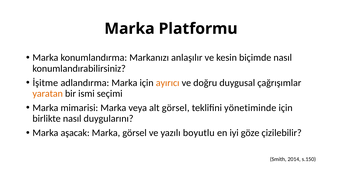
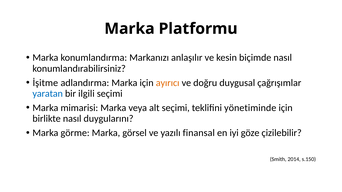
yaratan colour: orange -> blue (48, 94)
ismi: ismi -> ilgili (86, 94)
alt görsel: görsel -> seçimi (176, 108)
aşacak: aşacak -> görme (75, 133)
boyutlu: boyutlu -> finansal (199, 133)
